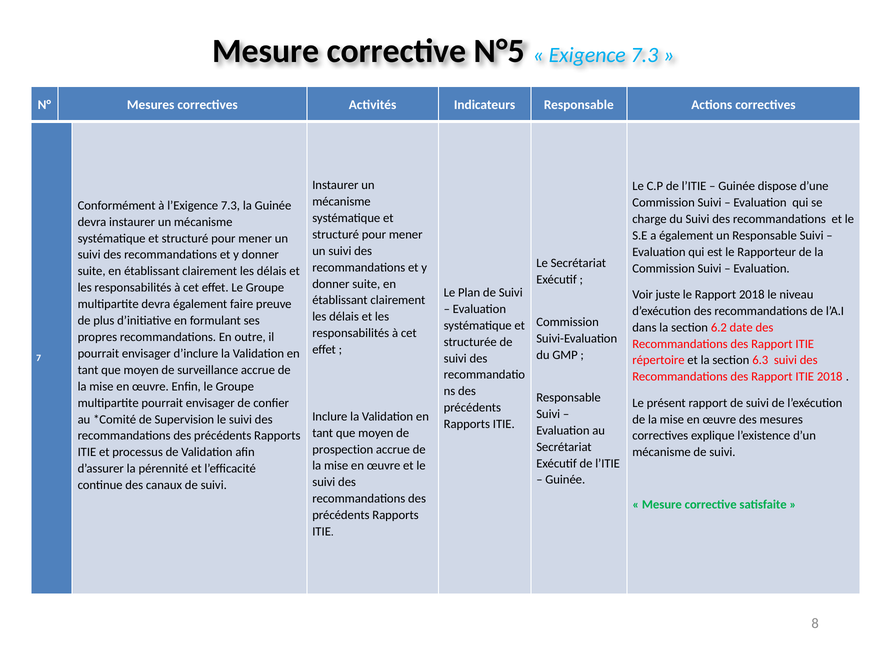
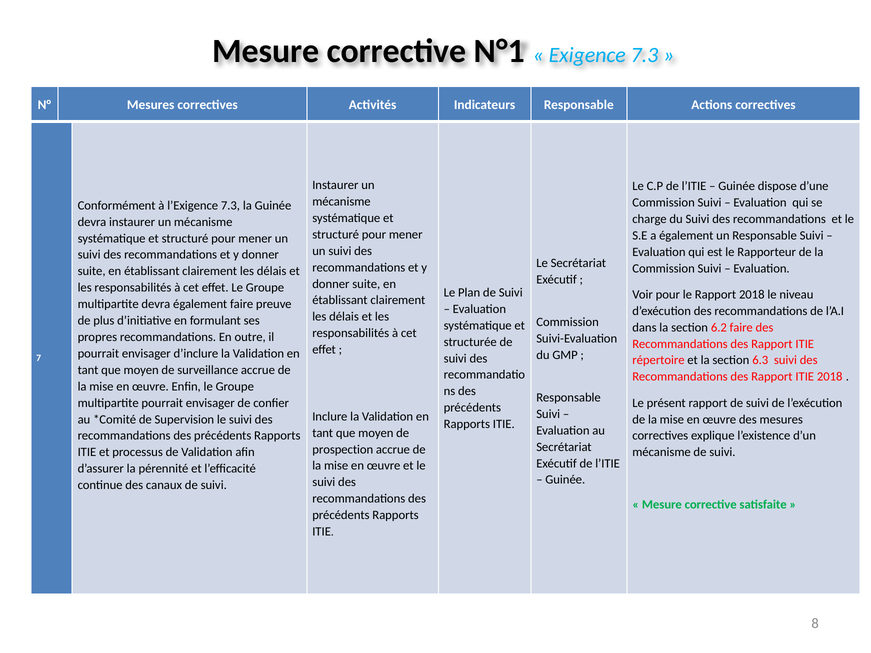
N°5: N°5 -> N°1 (499, 51)
Voir juste: juste -> pour (668, 295)
6.2 date: date -> faire (741, 328)
